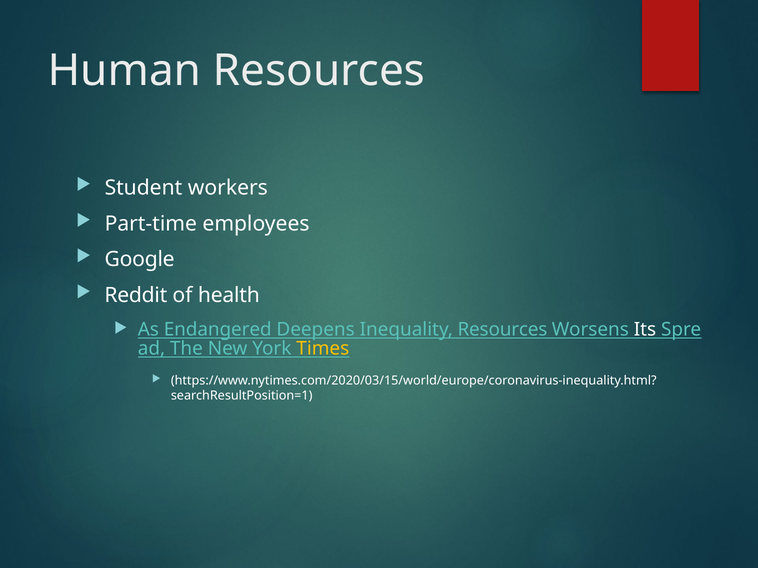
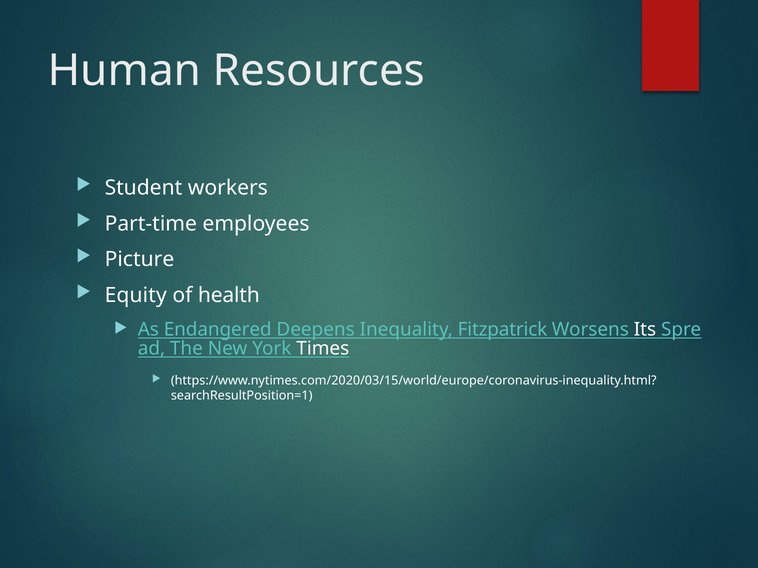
Google: Google -> Picture (139, 260)
Reddit: Reddit -> Equity (136, 296)
Inequality Resources: Resources -> Fitzpatrick (502, 330)
Times colour: yellow -> white (323, 349)
